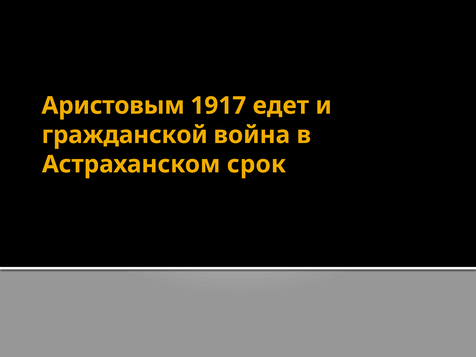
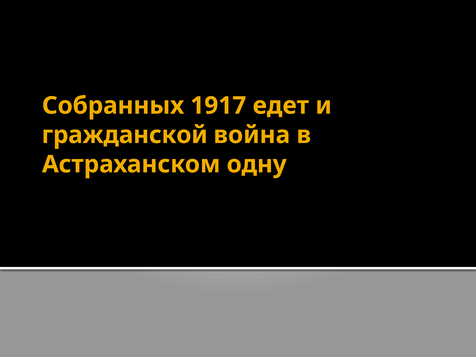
Аристовым: Аристовым -> Собранных (113, 106)
срок: срок -> одну (257, 164)
